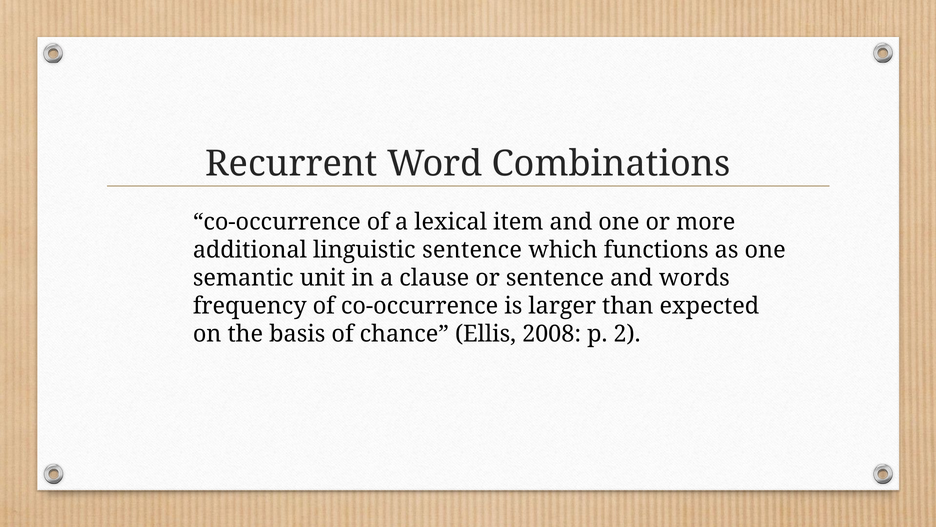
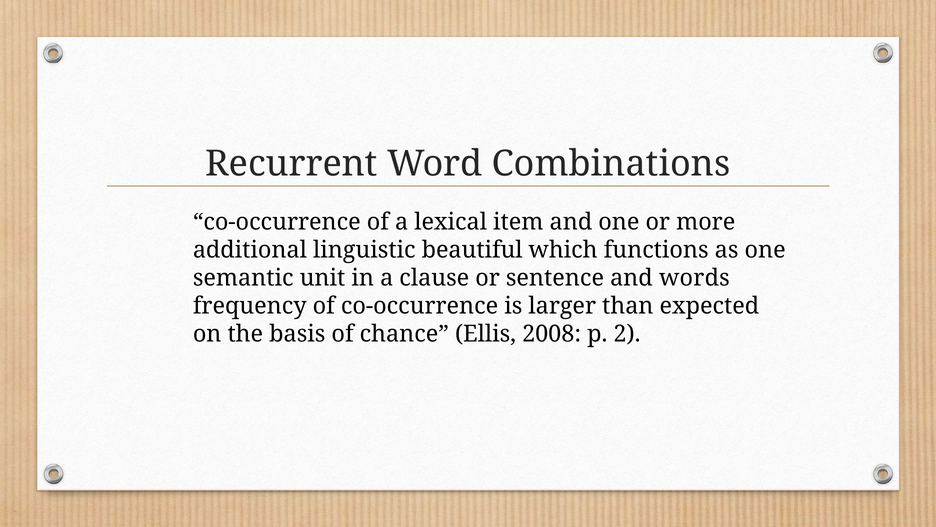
linguistic sentence: sentence -> beautiful (472, 250)
